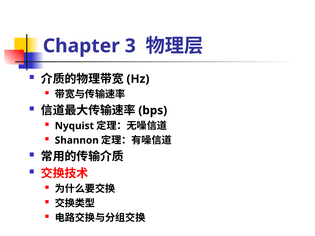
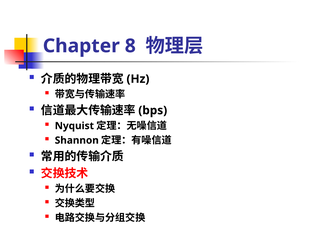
3: 3 -> 8 (130, 46)
